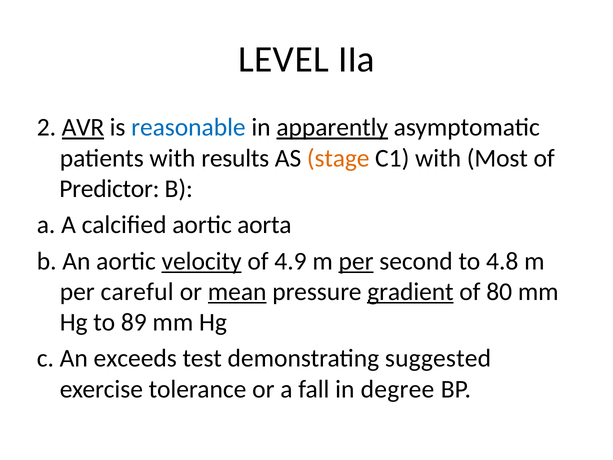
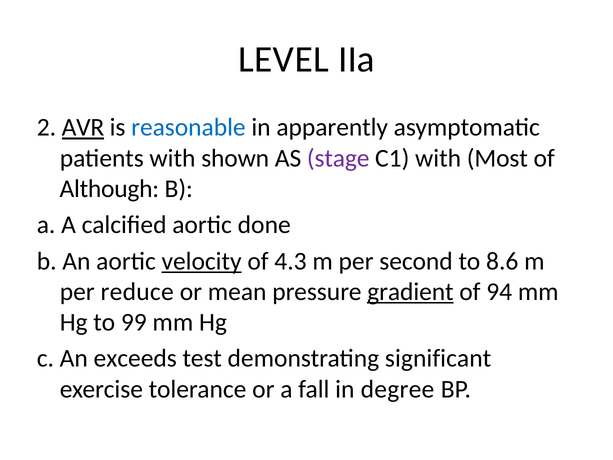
apparently underline: present -> none (332, 127)
results: results -> shown (235, 158)
stage colour: orange -> purple (338, 158)
Predictor: Predictor -> Although (109, 189)
aorta: aorta -> done (264, 225)
4.9: 4.9 -> 4.3 (290, 261)
per underline: present -> none (356, 261)
4.8: 4.8 -> 8.6 (502, 261)
careful: careful -> reduce (137, 292)
mean underline: present -> none (237, 292)
80: 80 -> 94 (499, 292)
89: 89 -> 99 (134, 322)
suggested: suggested -> significant (438, 358)
